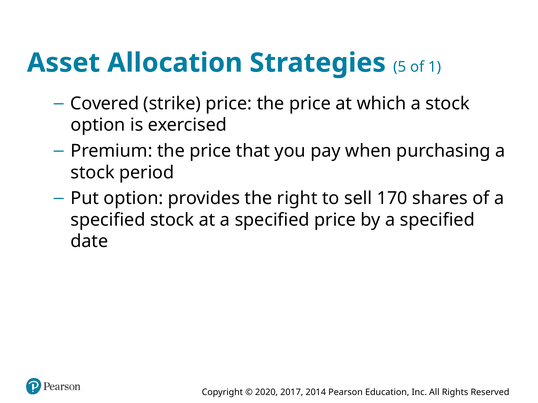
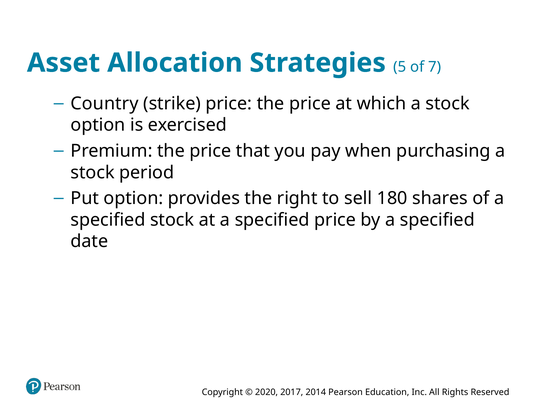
1: 1 -> 7 (435, 67)
Covered: Covered -> Country (105, 104)
170: 170 -> 180 (392, 199)
